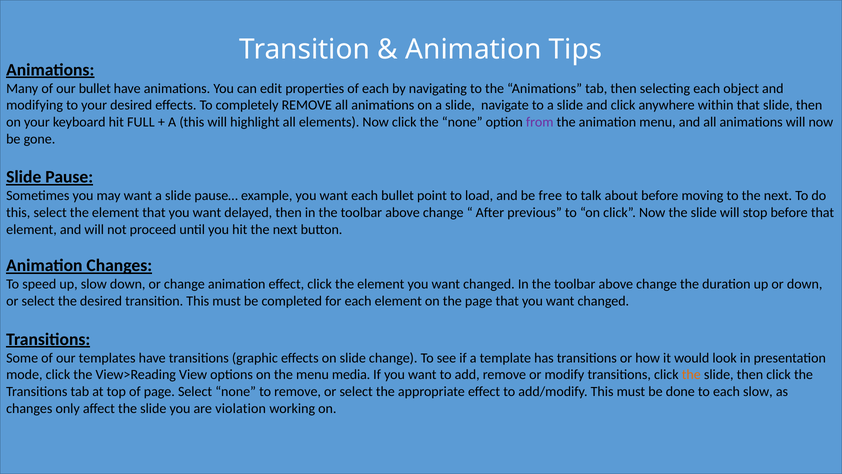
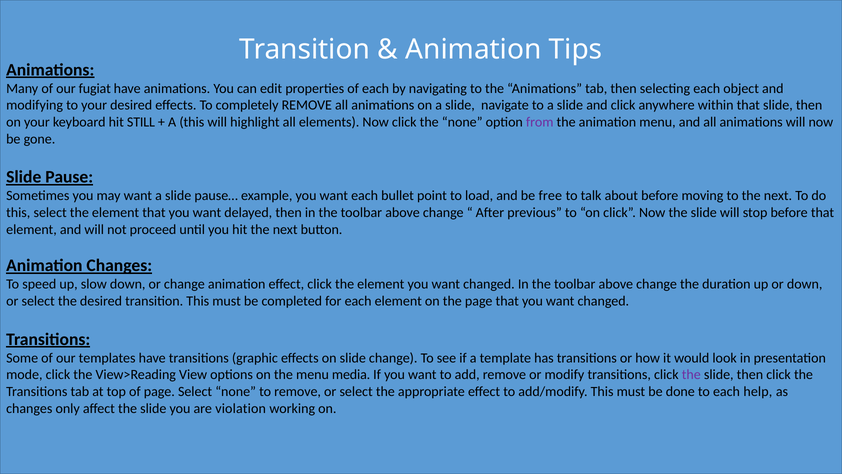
our bullet: bullet -> fugiat (95, 88)
FULL: FULL -> STILL (141, 122)
the colour: orange -> purple (691, 375)
each slow: slow -> help (758, 391)
